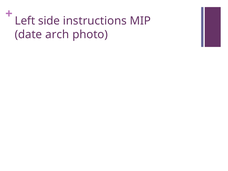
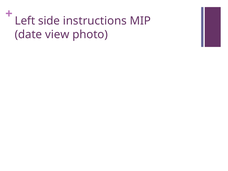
arch: arch -> view (57, 35)
